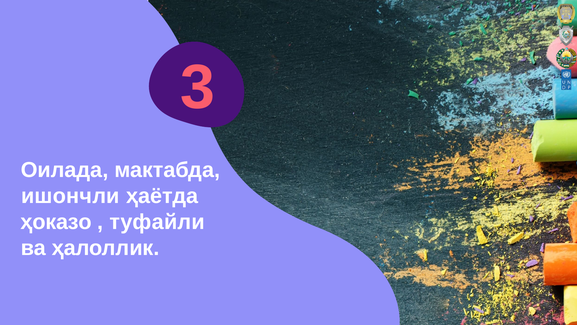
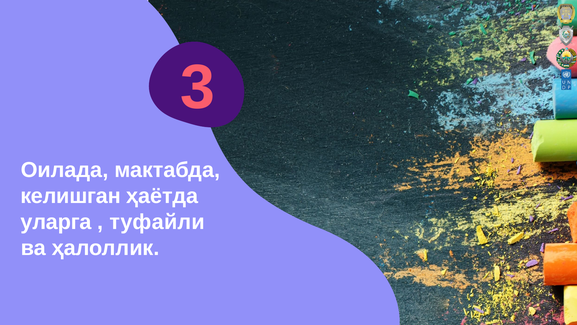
ишончли: ишончли -> кeлишган (71, 196)
ҳоказо: ҳоказо -> уларга (56, 222)
